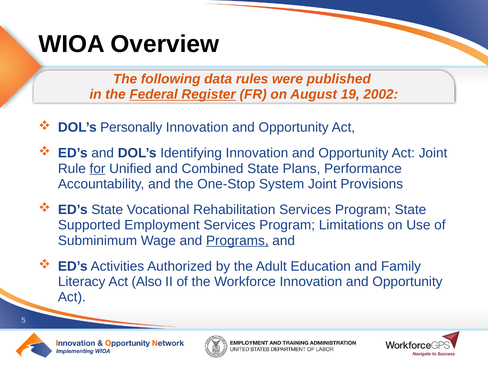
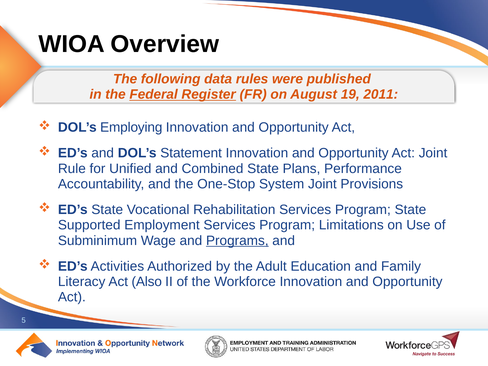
2002: 2002 -> 2011 (381, 94)
Personally: Personally -> Employing (131, 127)
Identifying: Identifying -> Statement (191, 153)
for underline: present -> none (97, 169)
